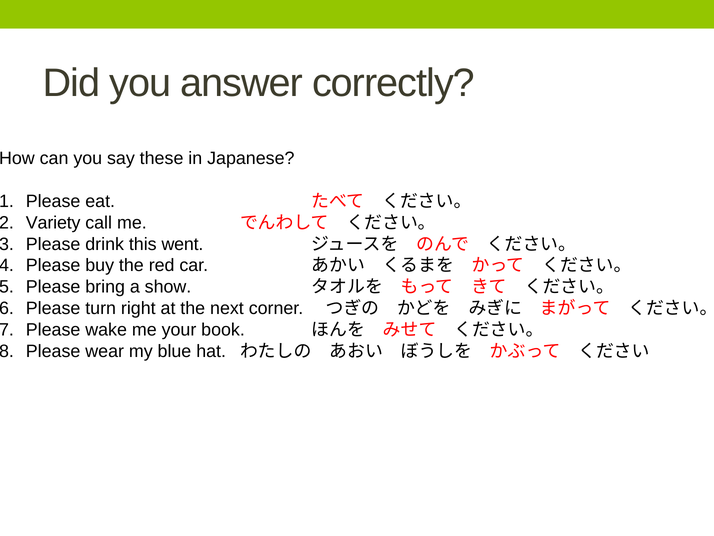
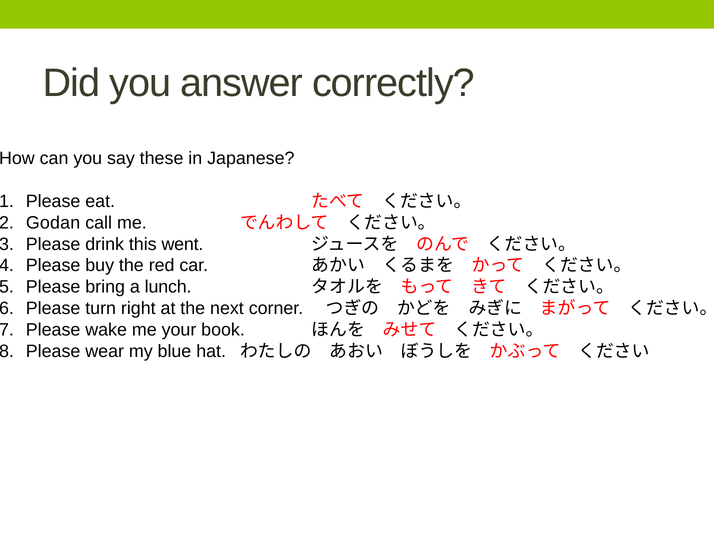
Variety: Variety -> Godan (53, 223)
show: show -> lunch (168, 287)
